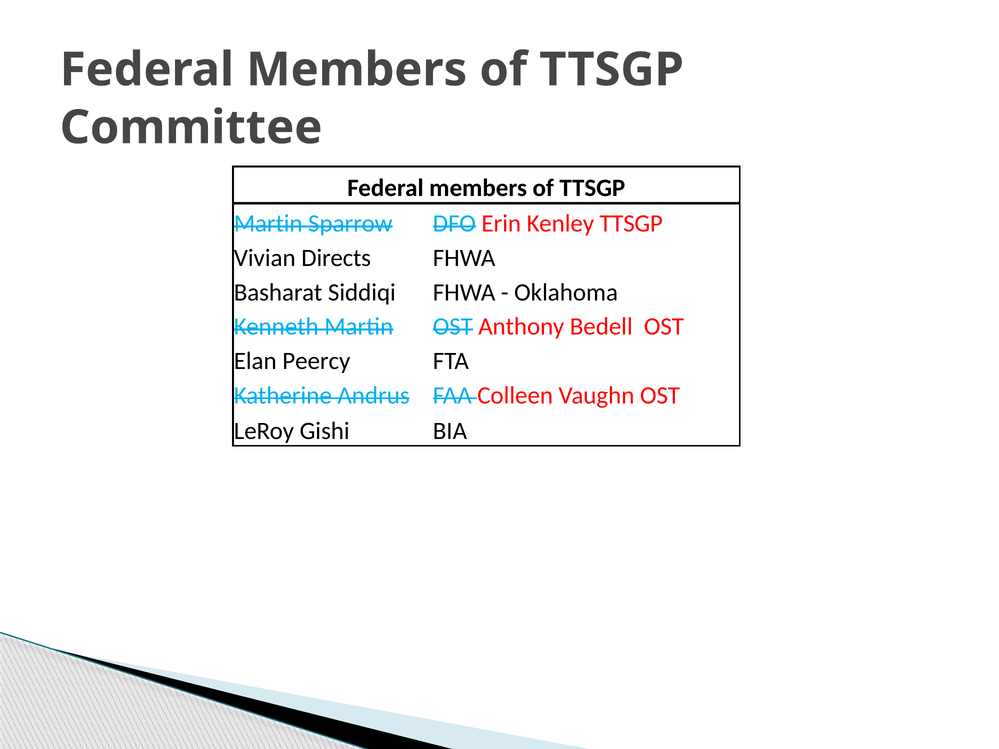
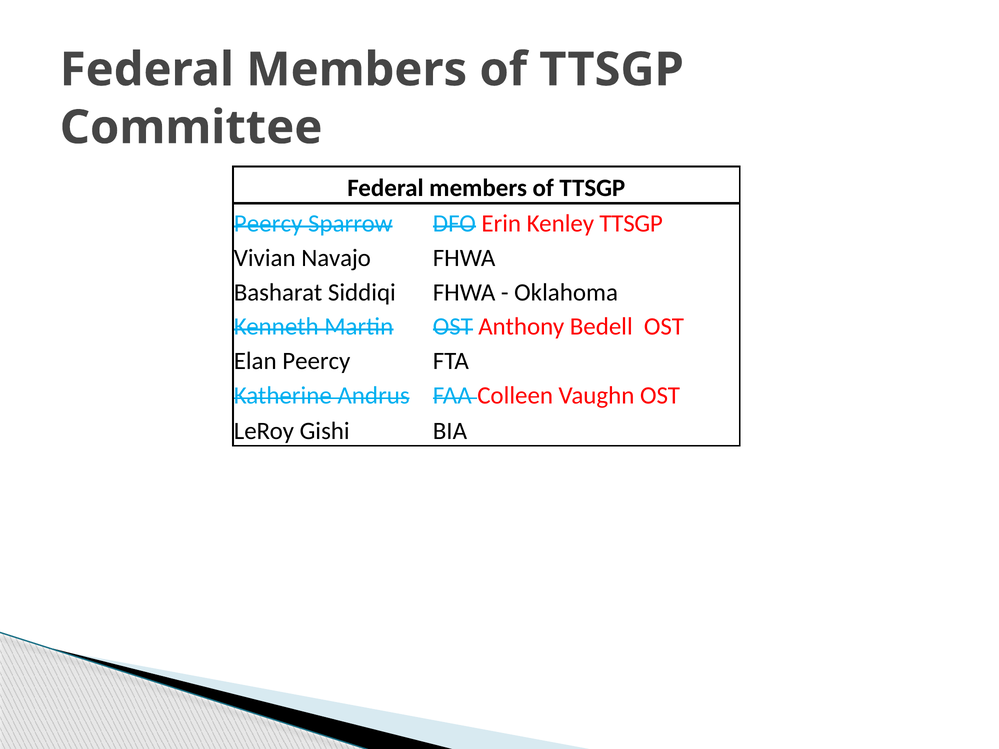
Martin: Martin -> Peercy (268, 224)
Directs: Directs -> Navajo (336, 258)
